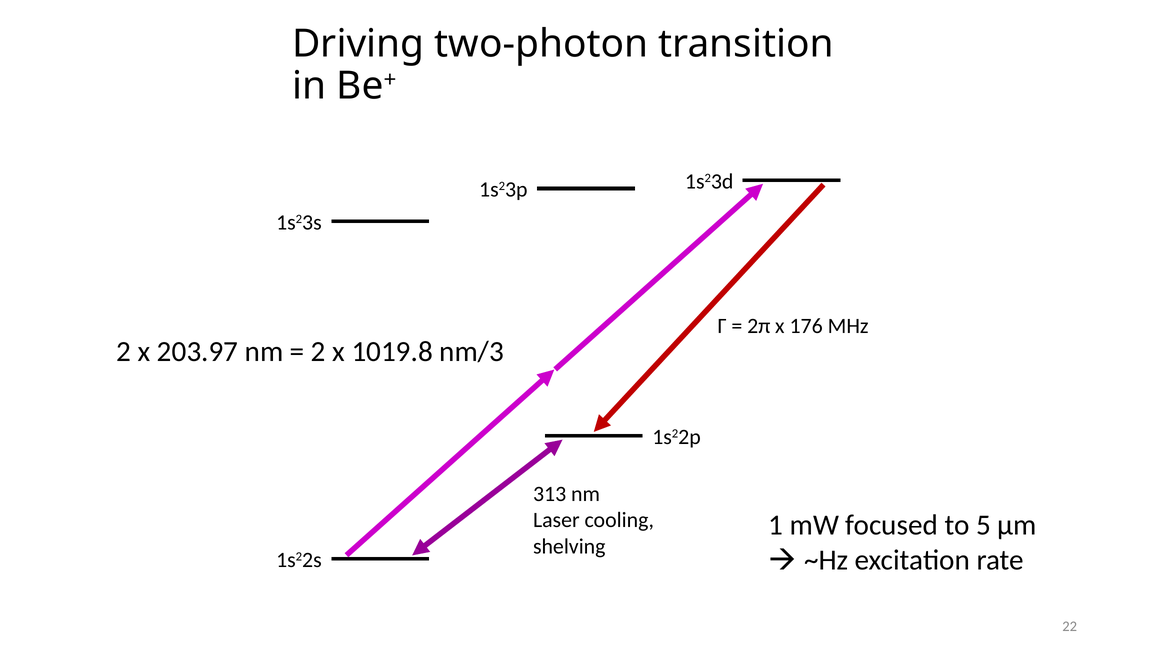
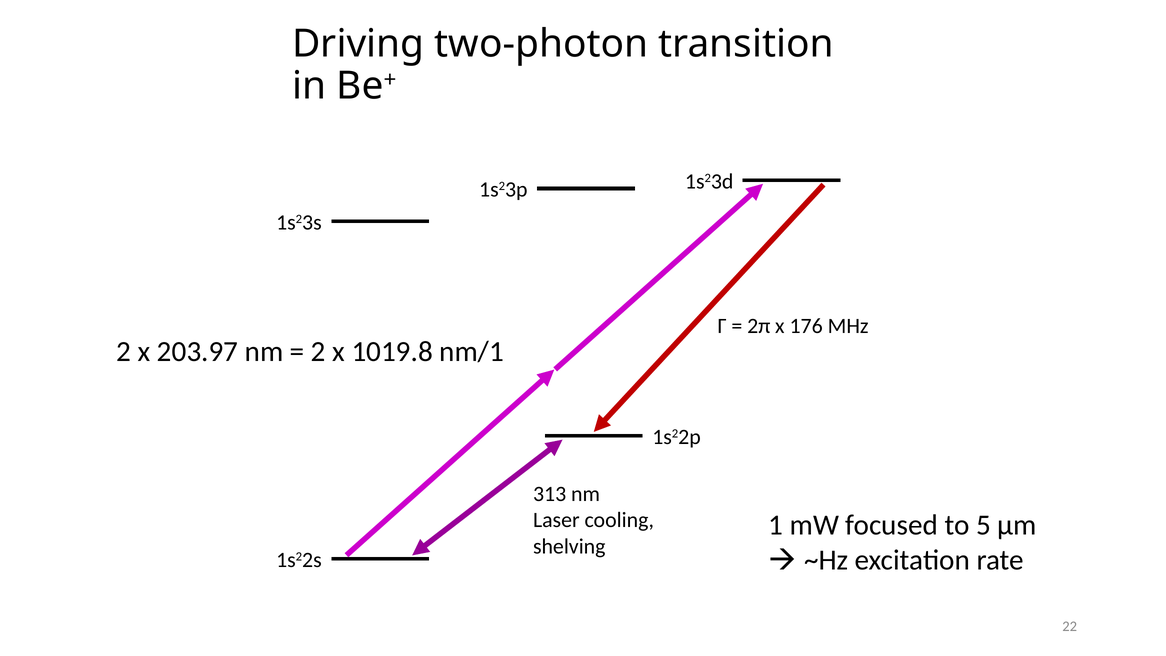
nm/3: nm/3 -> nm/1 (472, 352)
